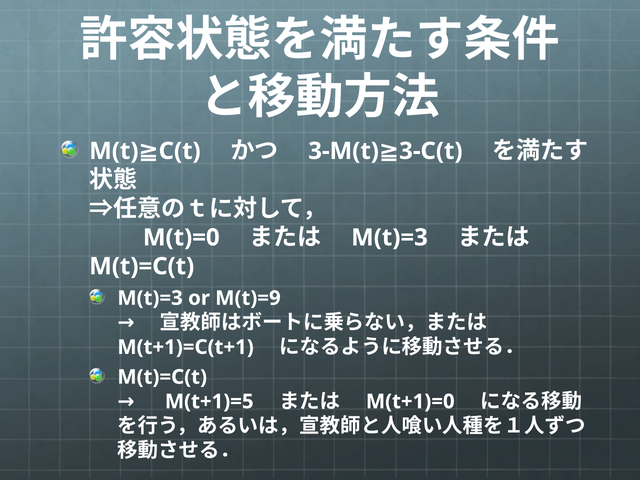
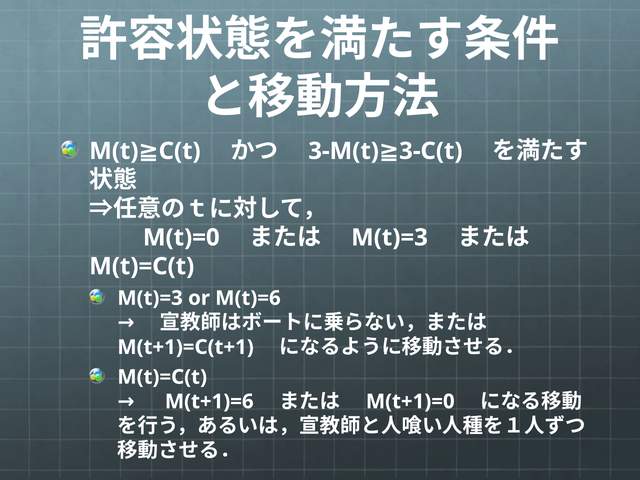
M(t)=9: M(t)=9 -> M(t)=6 (248, 298)
M(t+1)=5: M(t+1)=5 -> M(t+1)=6 (209, 402)
